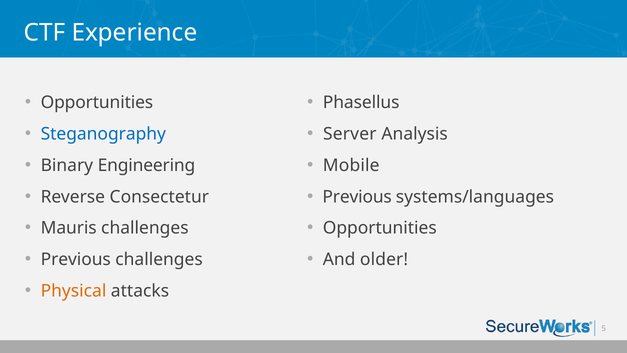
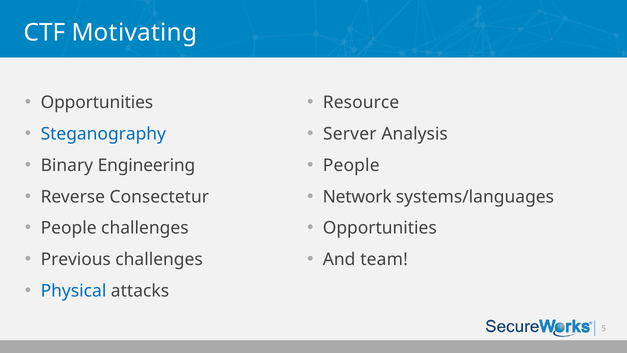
Experience: Experience -> Motivating (134, 33)
Phasellus: Phasellus -> Resource (361, 103)
Mobile: Mobile -> People (351, 165)
Previous: Previous -> Network (357, 197)
Mauris: Mauris -> People (69, 228)
older: older -> team (384, 259)
Physical colour: orange -> blue (74, 291)
